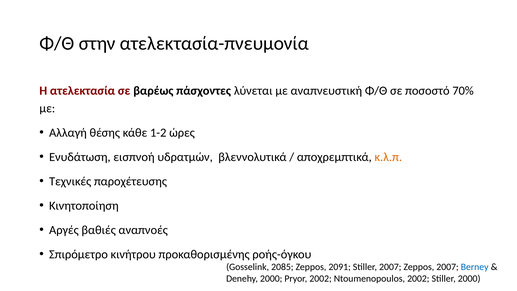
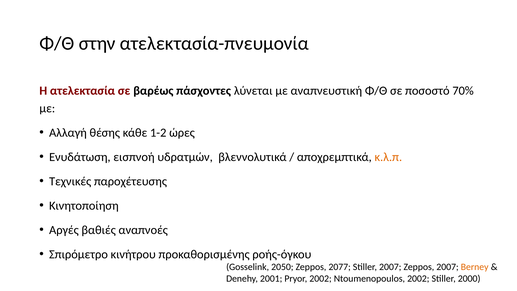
2085: 2085 -> 2050 (282, 267)
2091: 2091 -> 2077 (340, 267)
Berney colour: blue -> orange (475, 267)
Denehy 2000: 2000 -> 2001 (271, 278)
